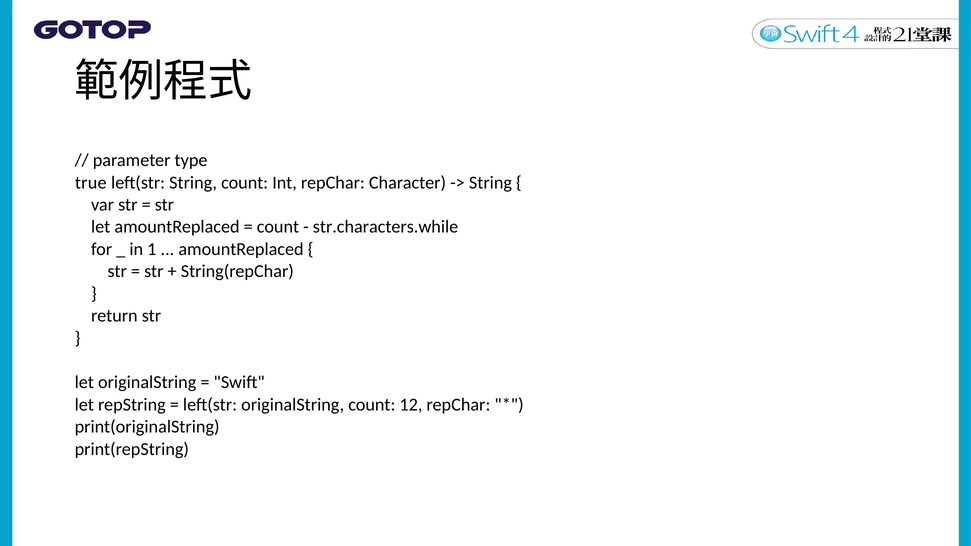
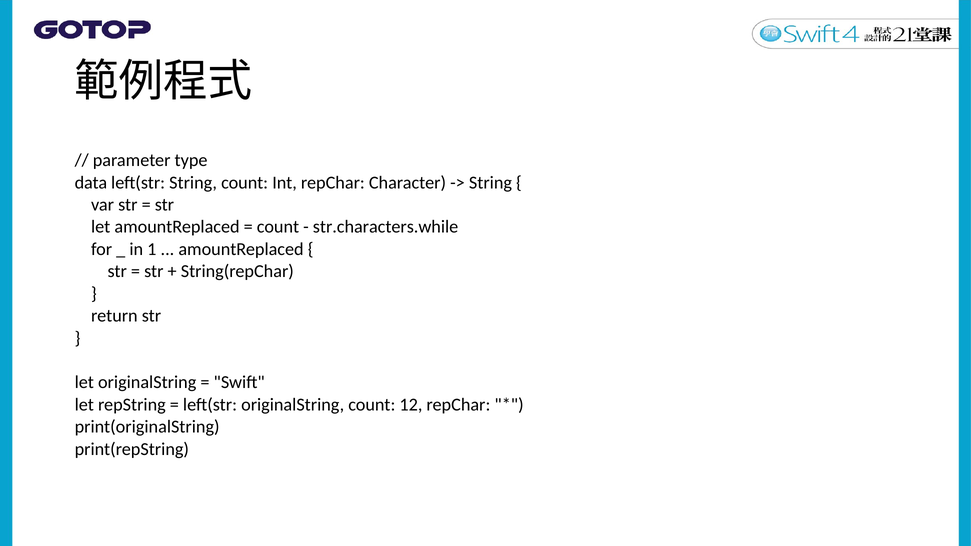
true: true -> data (91, 183)
